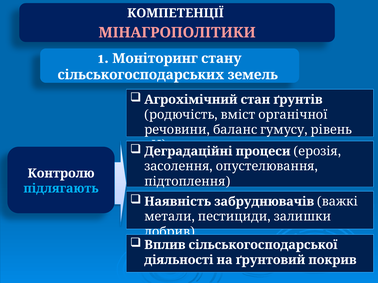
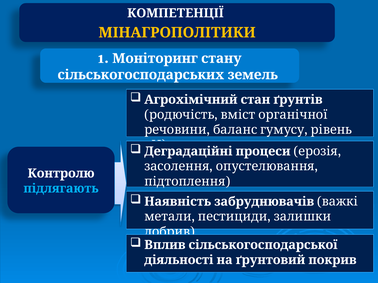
МІНАГРОПОЛІТИКИ colour: pink -> yellow (177, 33)
